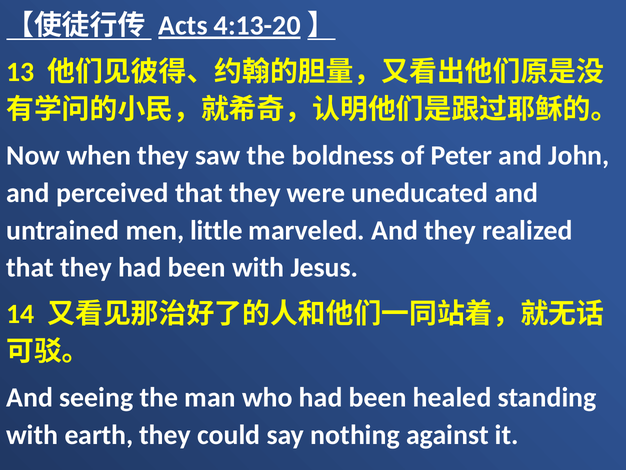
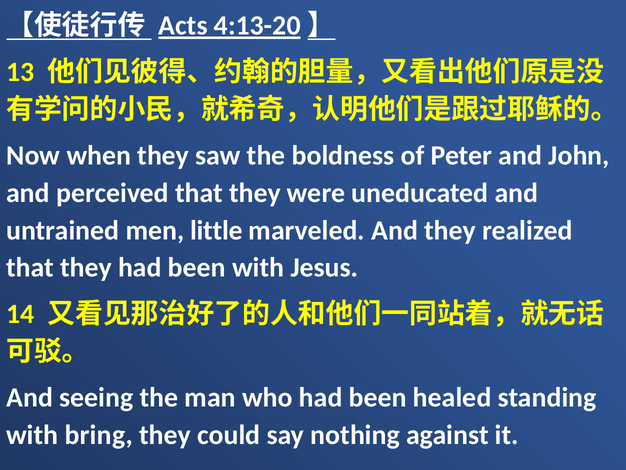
earth: earth -> bring (99, 434)
